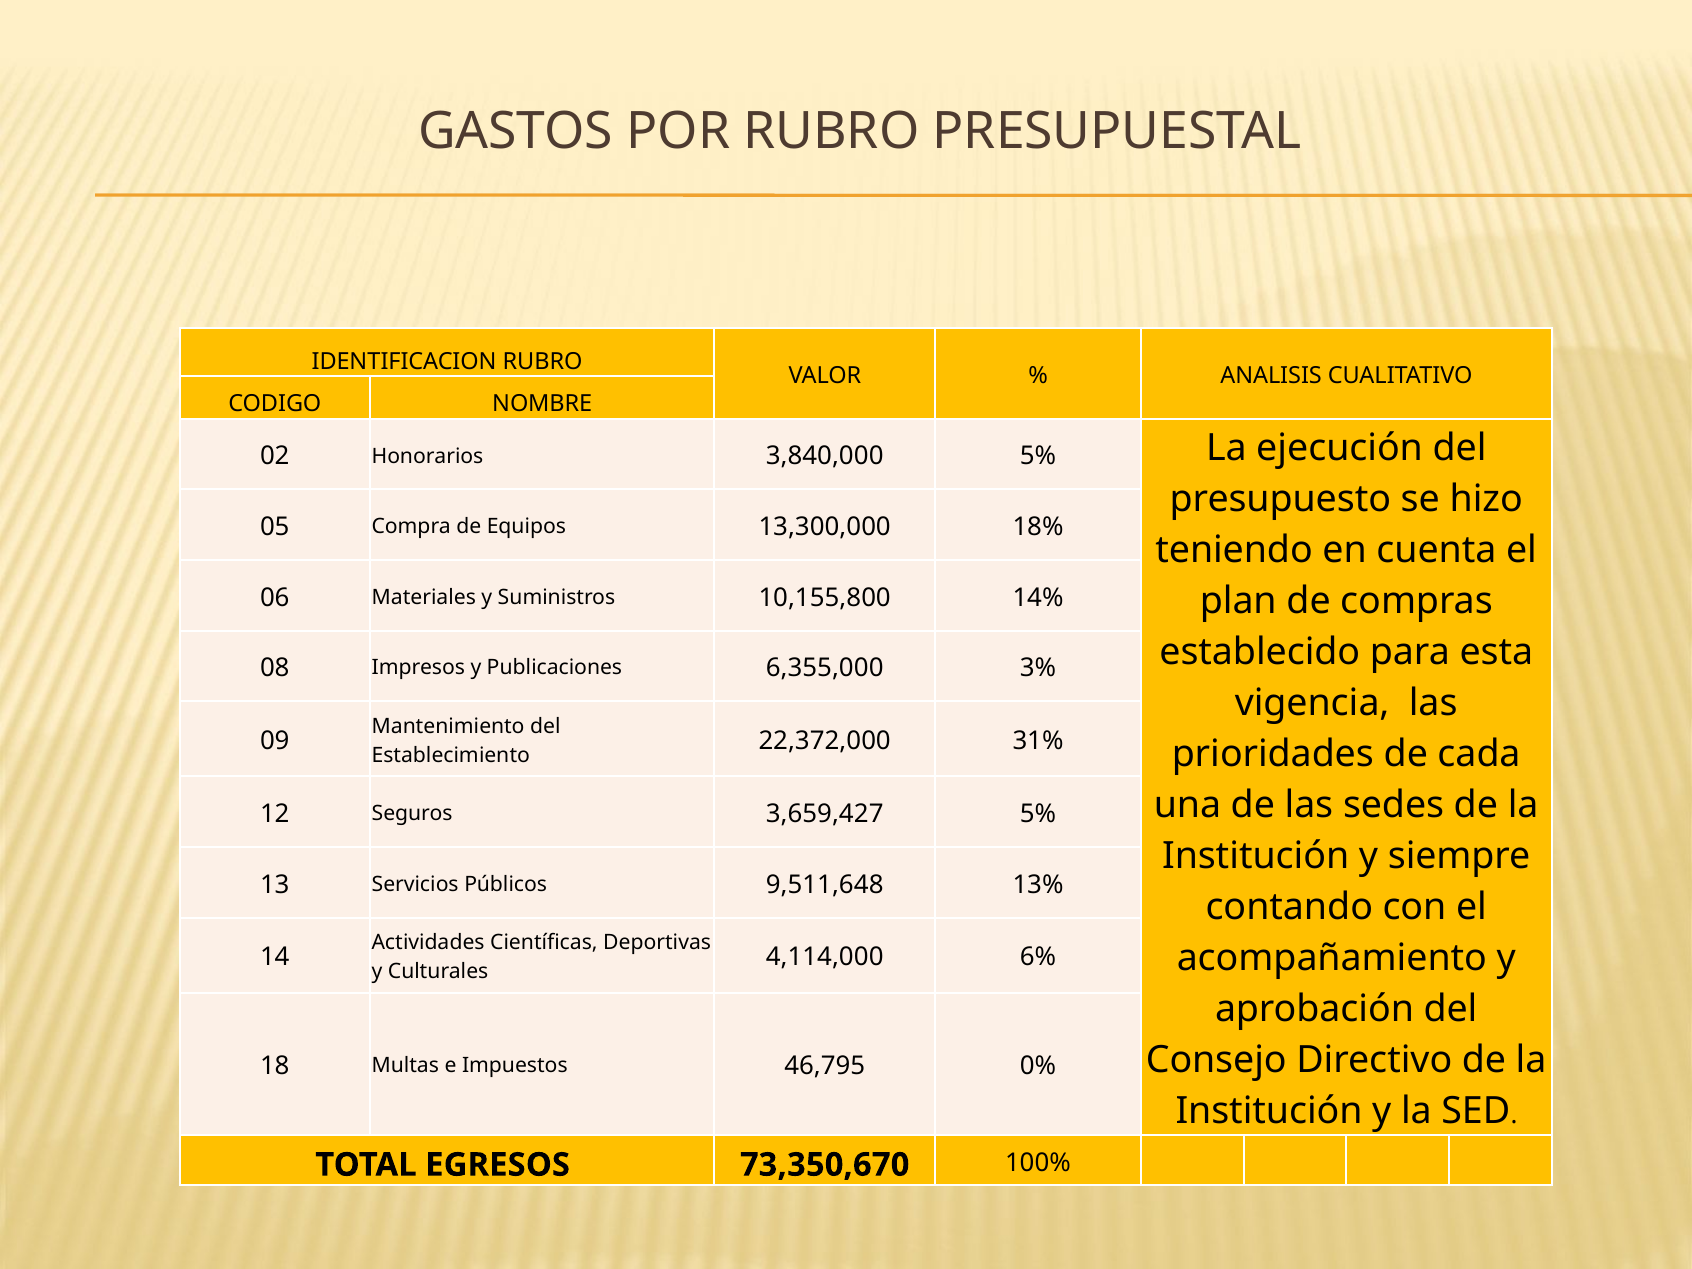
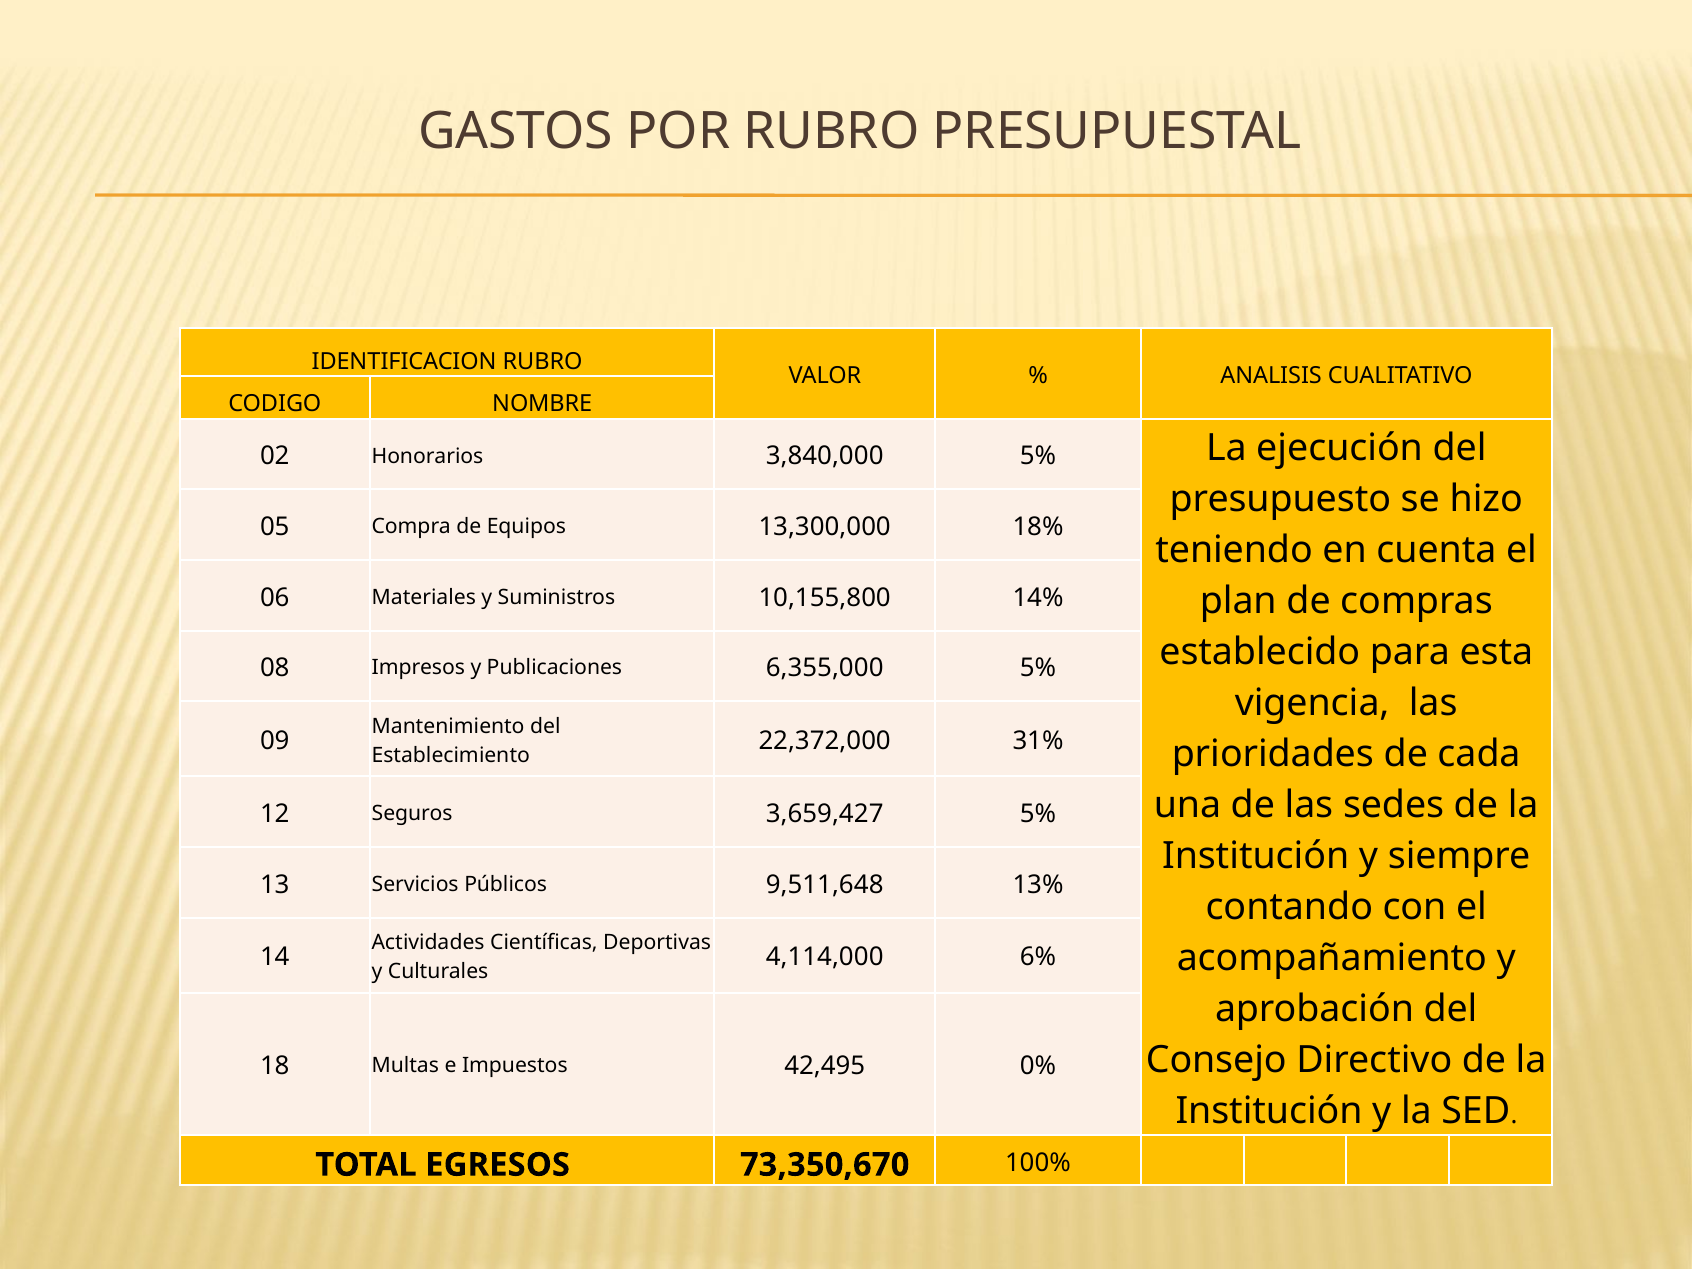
6,355,000 3%: 3% -> 5% (1038, 668)
46,795: 46,795 -> 42,495 (825, 1066)
